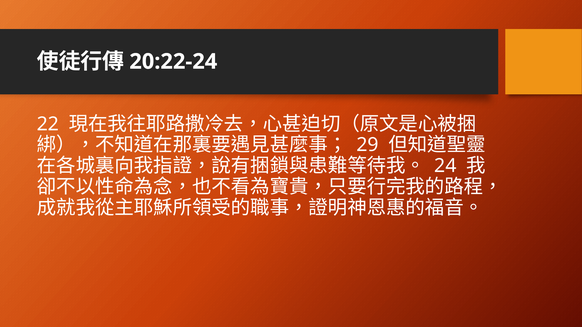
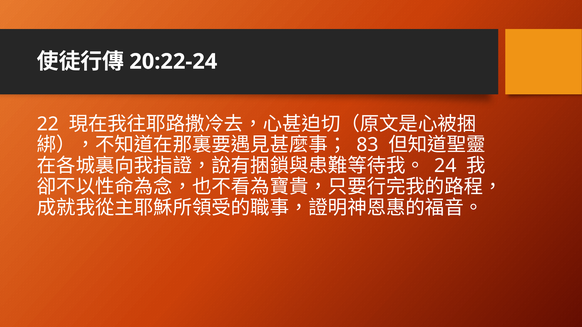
29: 29 -> 83 (368, 145)
